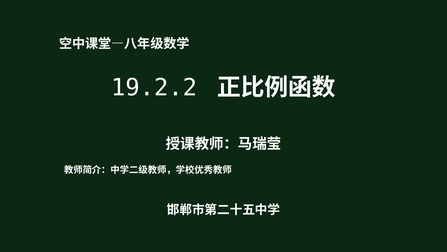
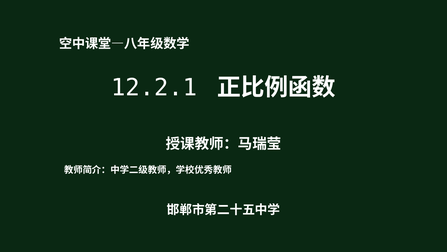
19.2.2: 19.2.2 -> 12.2.1 (154, 87)
